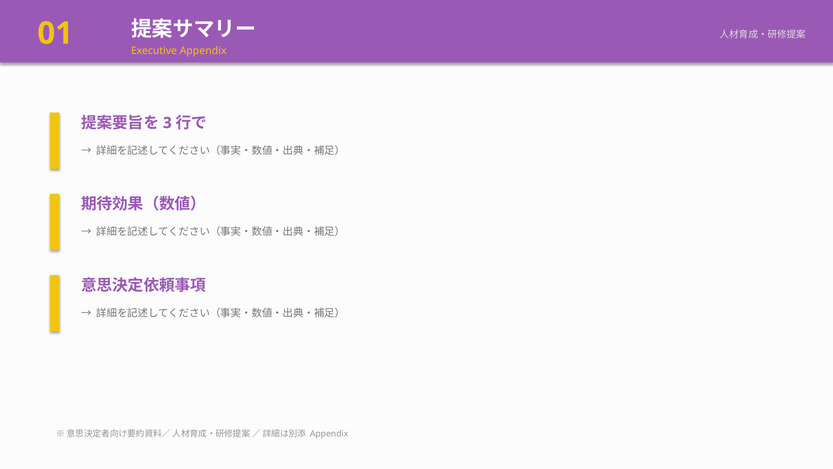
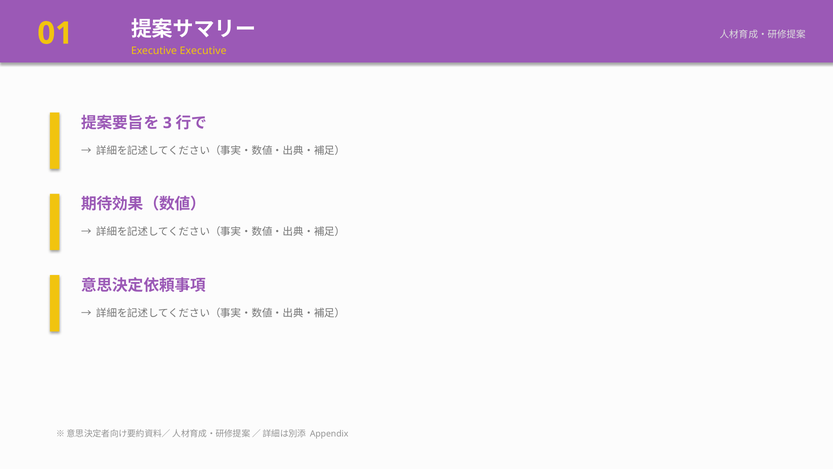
Executive Appendix: Appendix -> Executive (203, 51)
